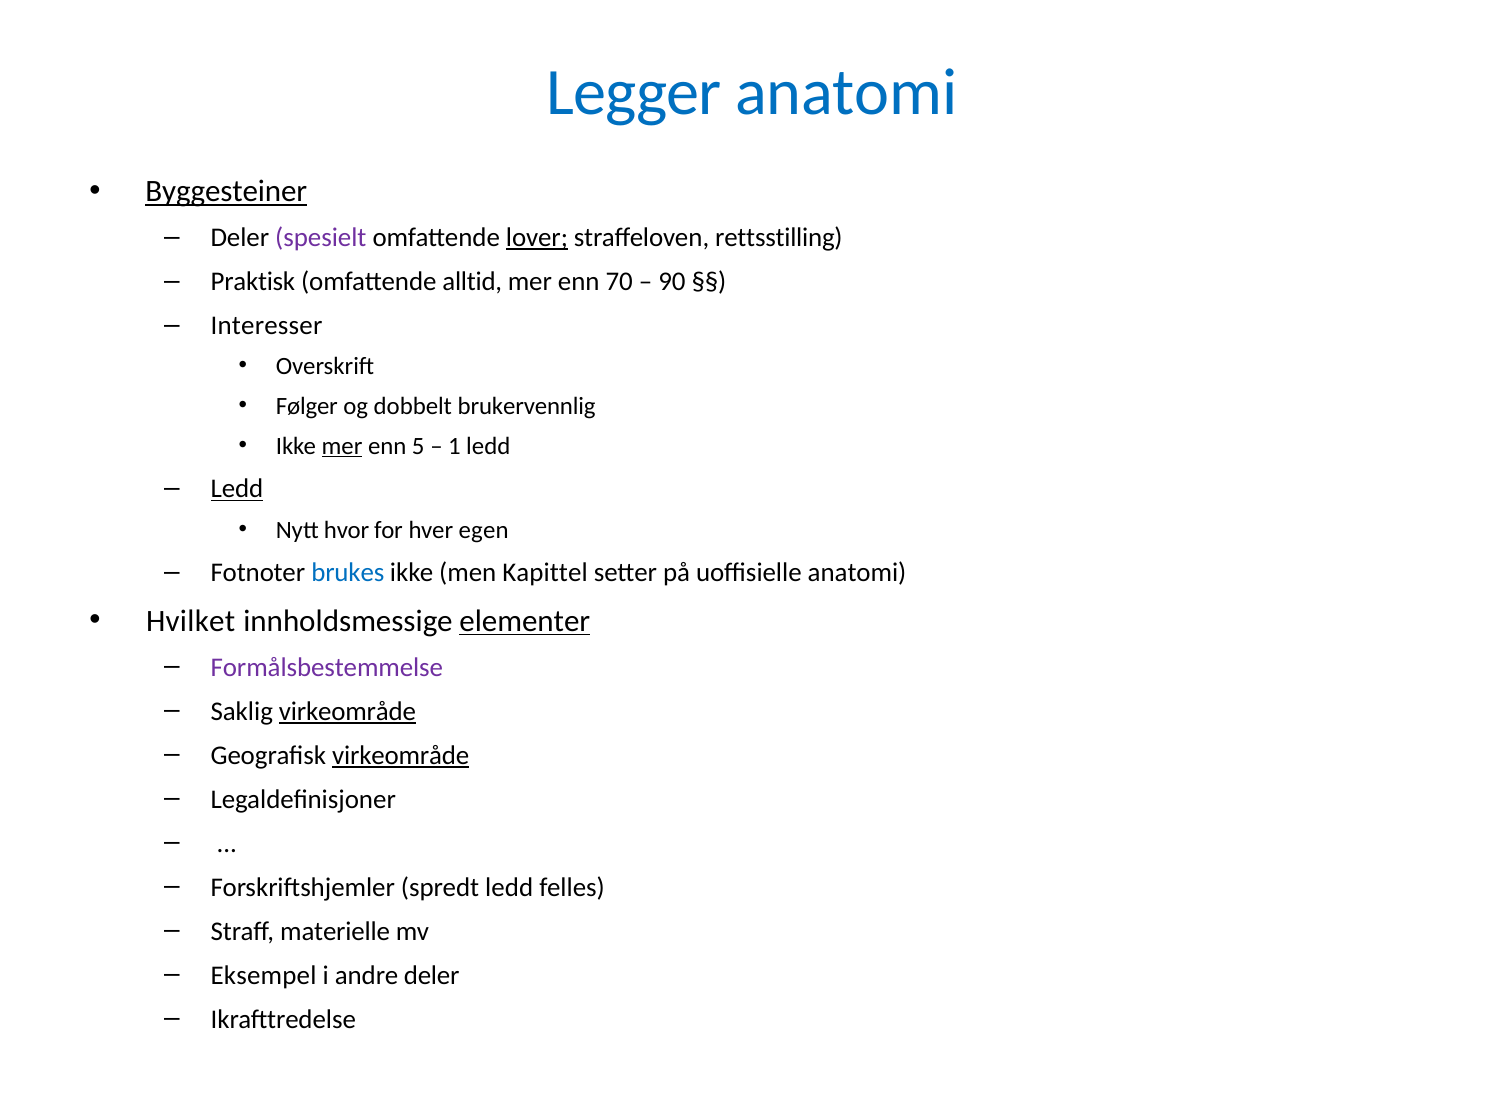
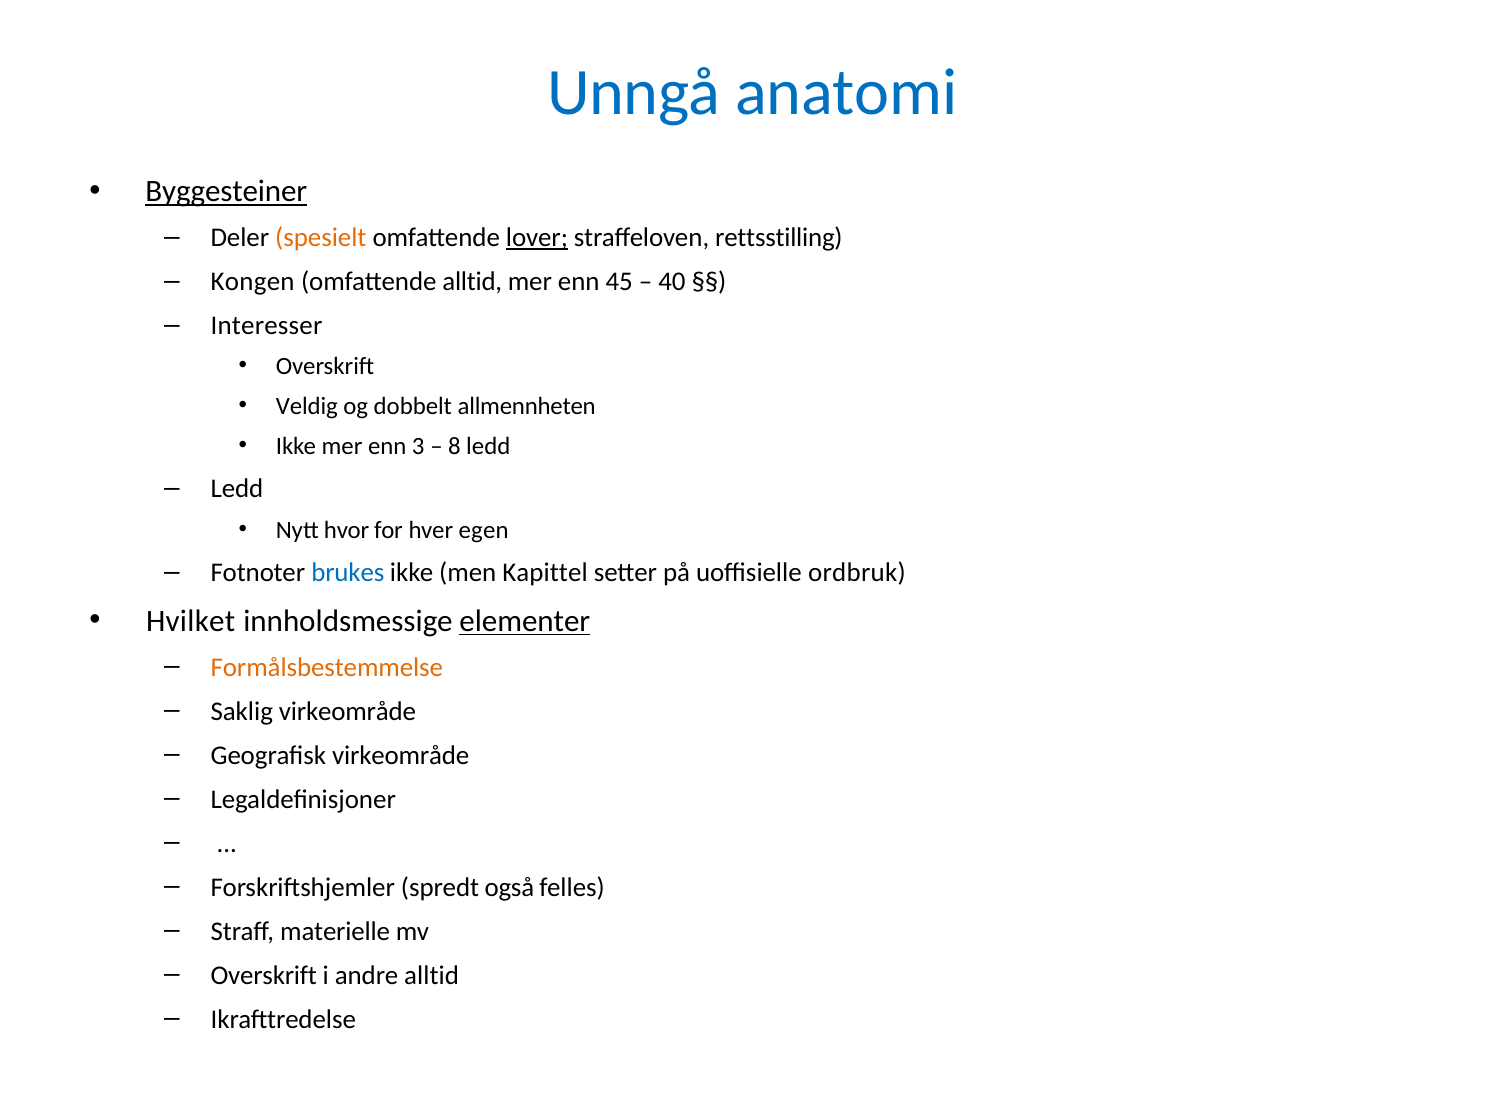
Legger: Legger -> Unngå (634, 93)
spesielt colour: purple -> orange (321, 237)
Praktisk: Praktisk -> Kongen (253, 281)
70: 70 -> 45 (619, 281)
90: 90 -> 40 (672, 281)
Følger: Følger -> Veldig (307, 406)
brukervennlig: brukervennlig -> allmennheten (527, 406)
mer underline: present -> none (342, 446)
5: 5 -> 3 (418, 446)
1: 1 -> 8 (454, 446)
Ledd underline: present -> none (237, 489)
uoffisielle anatomi: anatomi -> ordbruk (857, 572)
Formålsbestemmelse colour: purple -> orange (327, 667)
virkeområde underline: present -> none (347, 711)
virkeområde underline: present -> none (401, 755)
spredt ledd: ledd -> også (509, 887)
Eksempel: Eksempel -> Overskrift (264, 975)
andre deler: deler -> alltid (432, 975)
